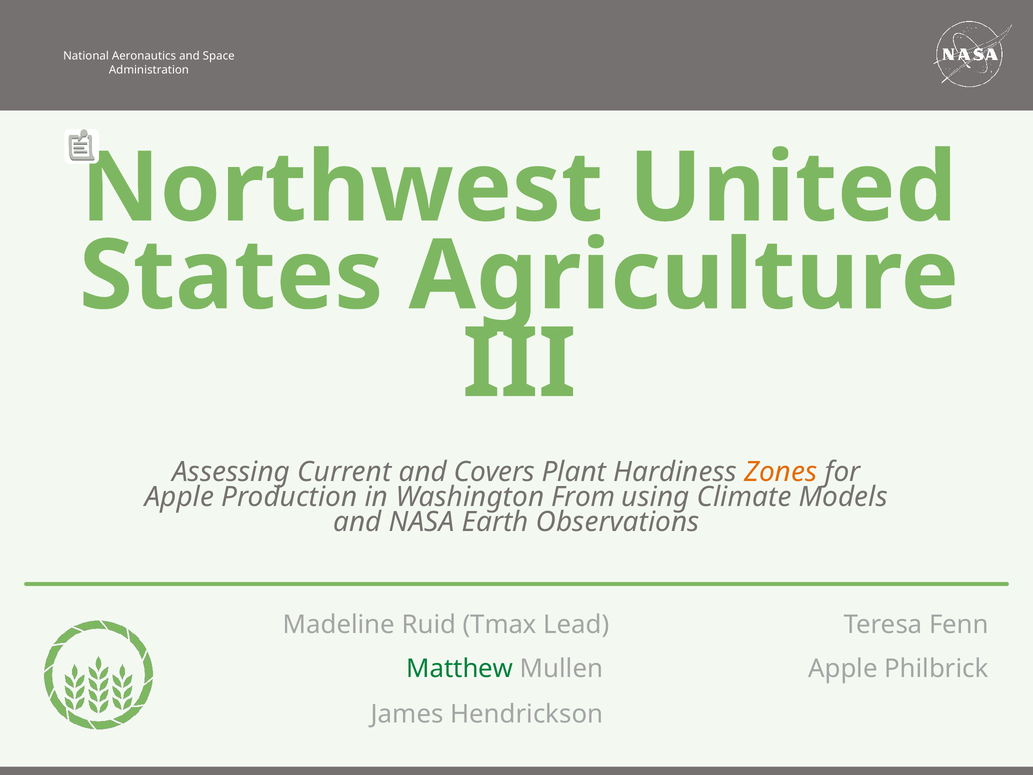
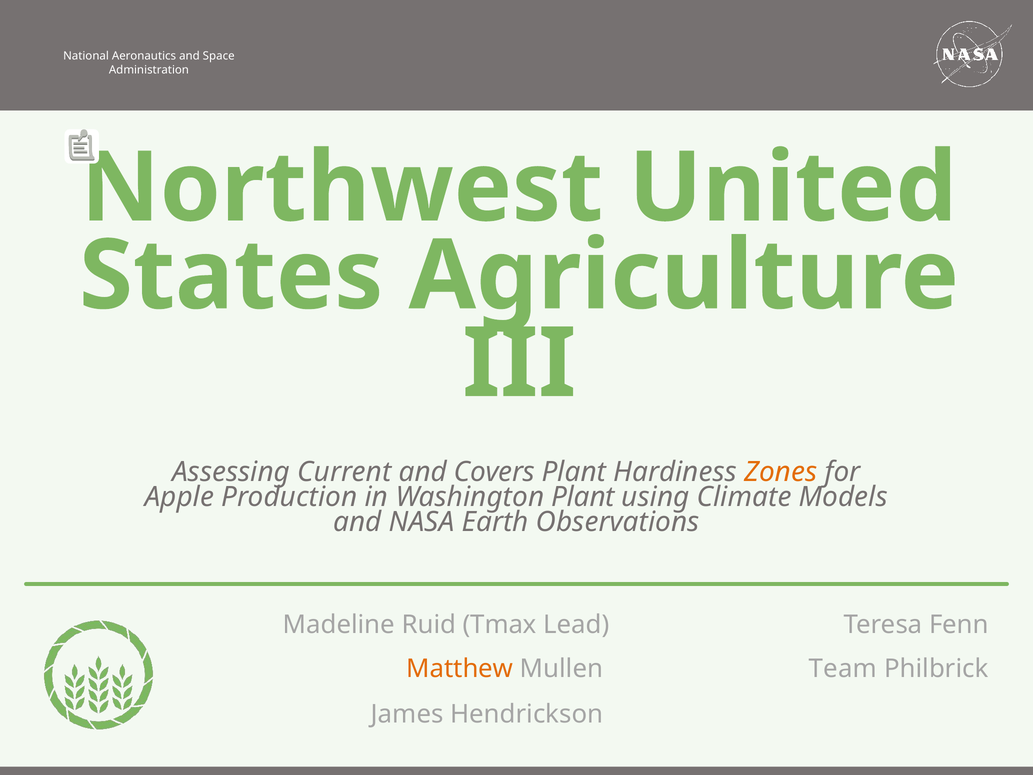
Washington From: From -> Plant (583, 497)
Matthew colour: green -> orange (460, 669)
Apple: Apple -> Team (843, 669)
